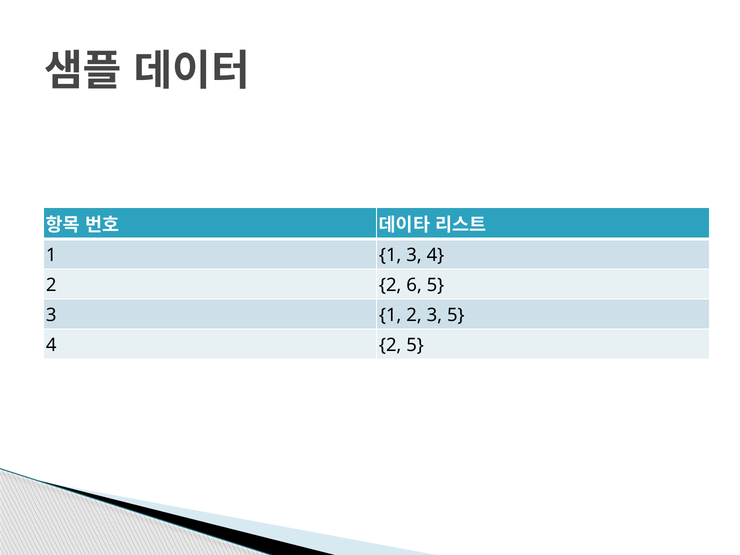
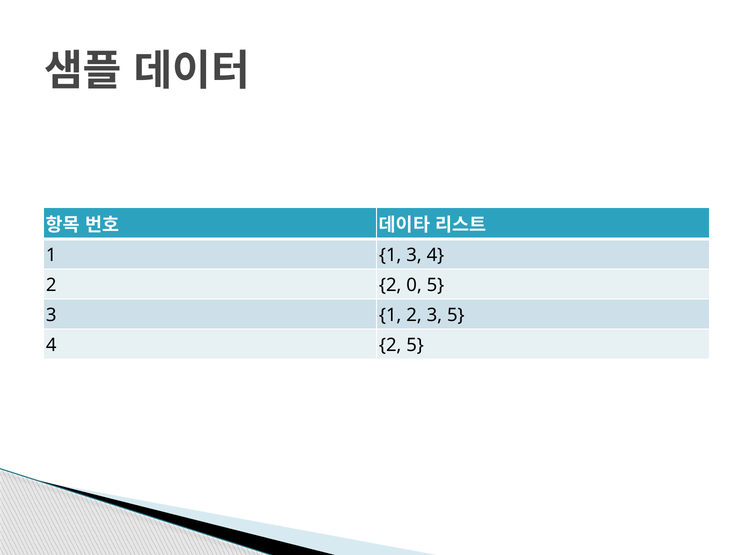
6: 6 -> 0 (414, 285)
